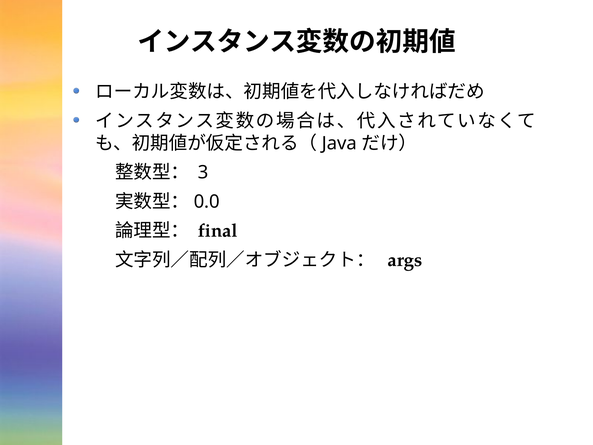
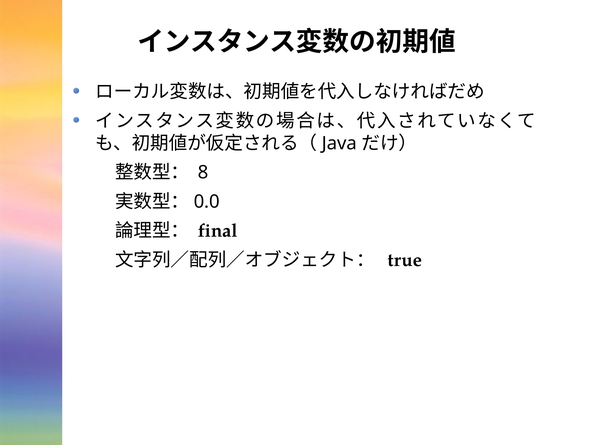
3: 3 -> 8 (203, 172)
args: args -> true (405, 260)
